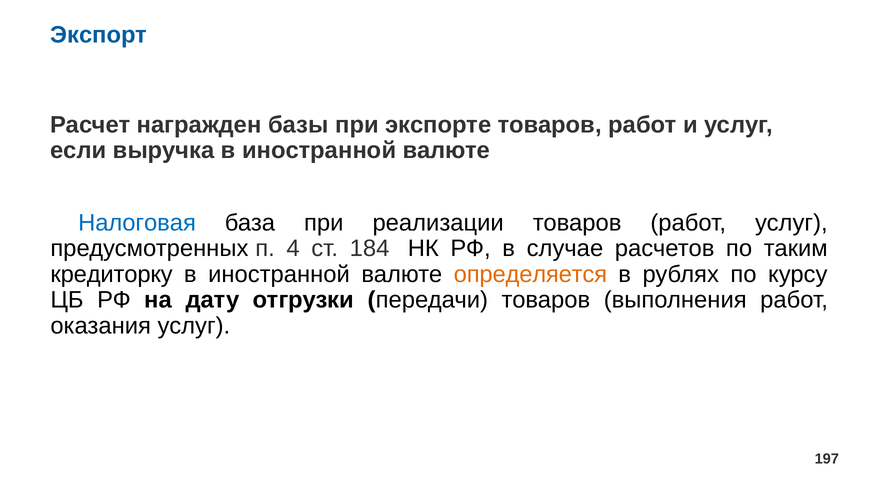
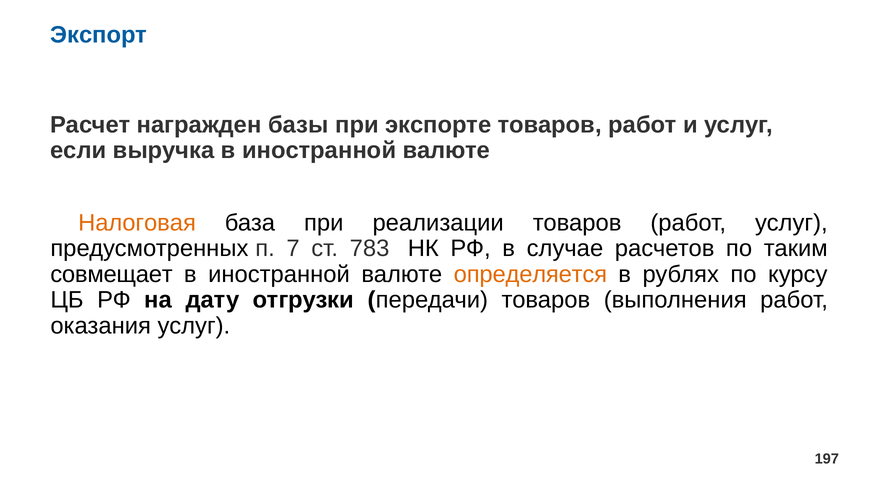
Налоговая colour: blue -> orange (137, 223)
4: 4 -> 7 (293, 249)
184: 184 -> 783 (370, 249)
кредиторку: кредиторку -> совмещает (112, 275)
